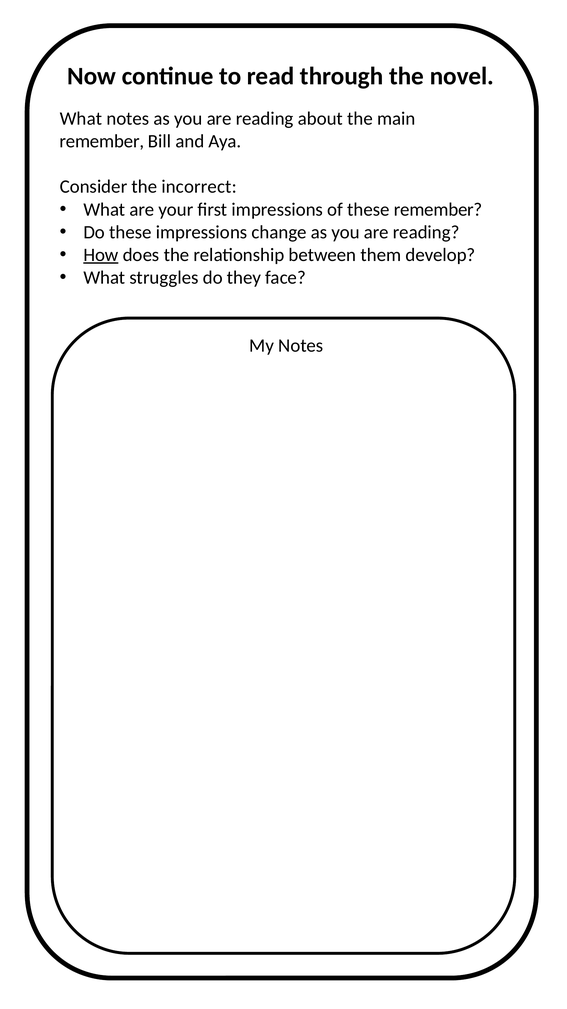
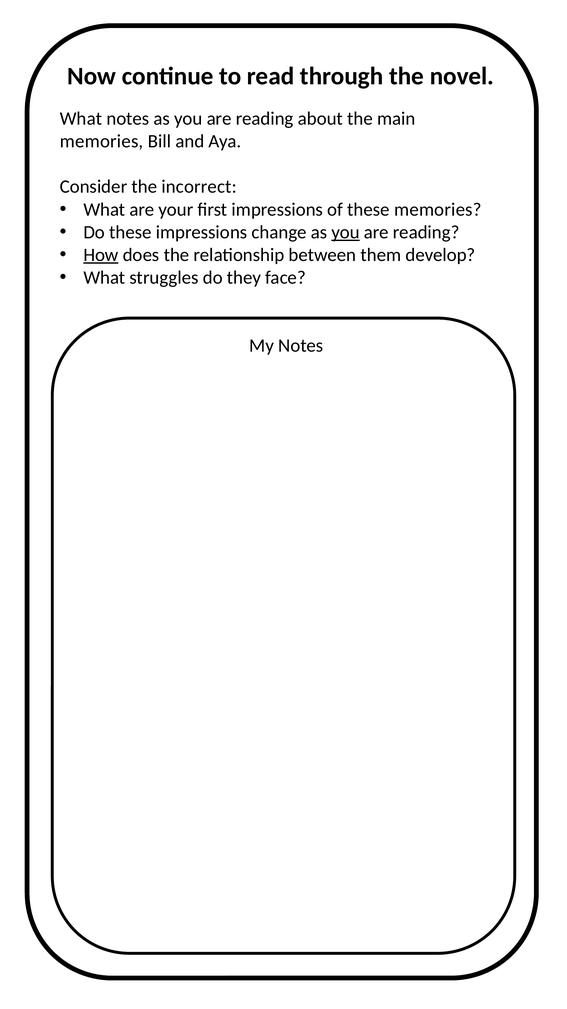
remember: remember -> memories (102, 141)
these remember: remember -> memories (438, 209)
you underline: none -> present (346, 232)
